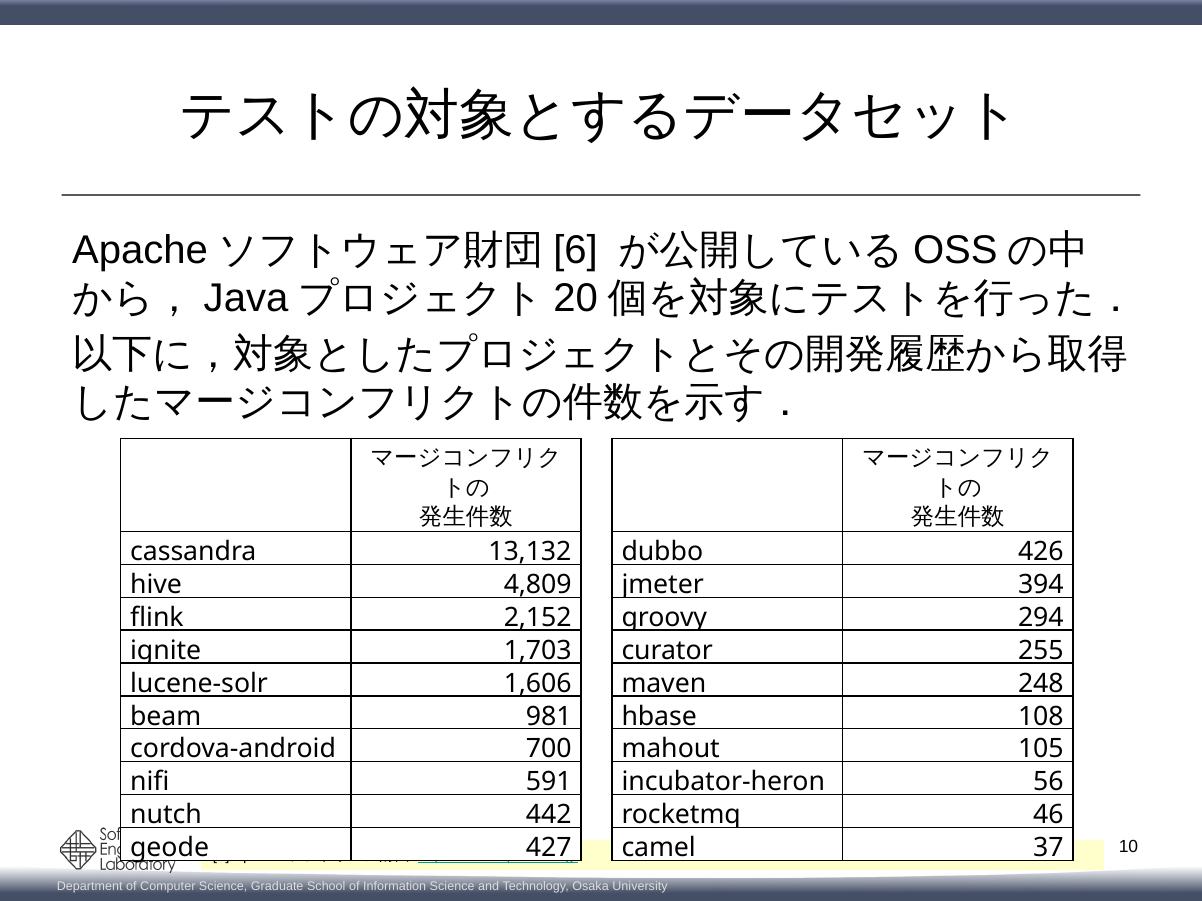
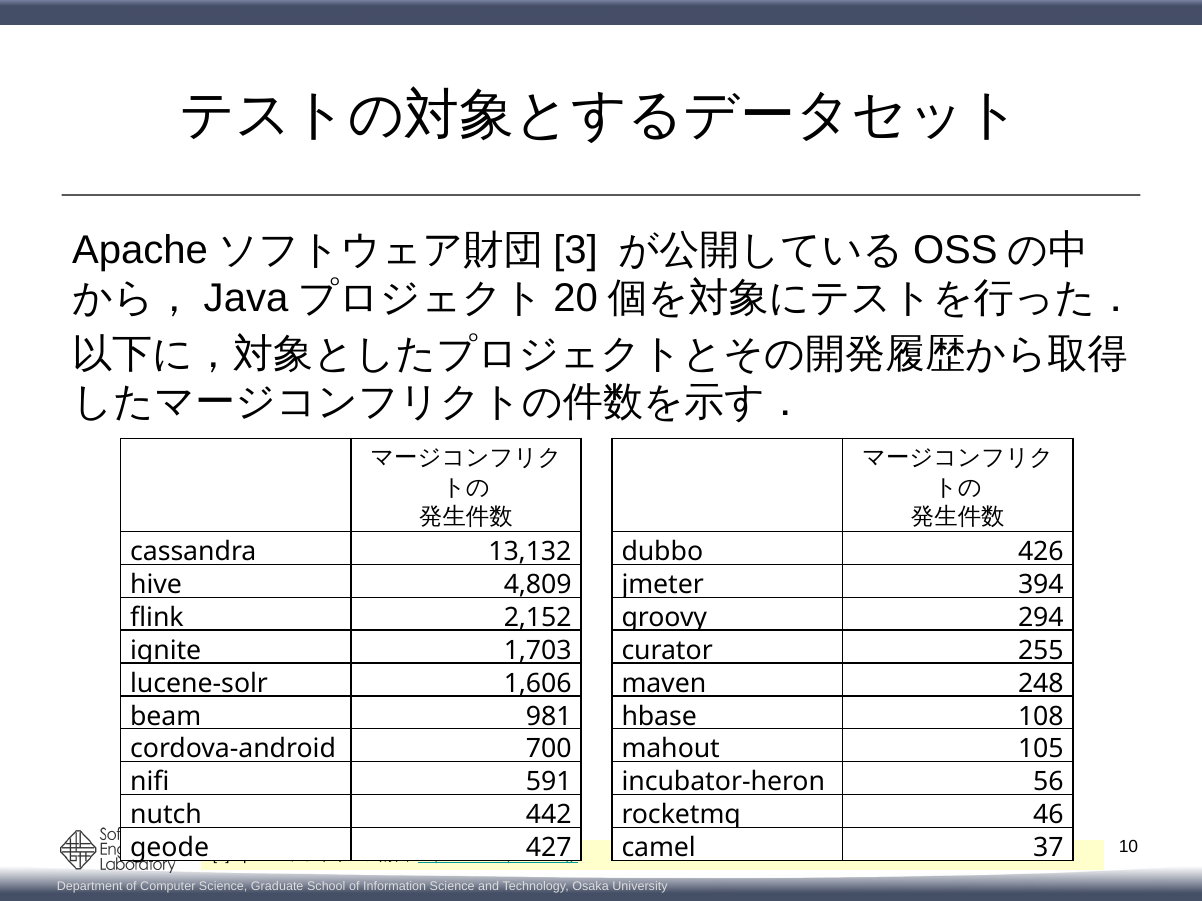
6: 6 -> 3 (576, 251)
